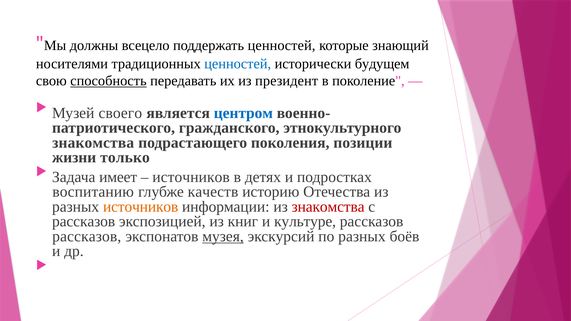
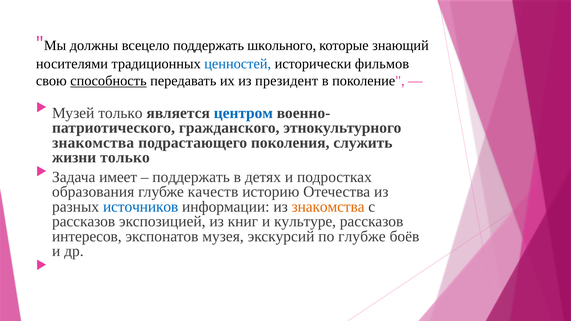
поддержать ценностей: ценностей -> школьного (282, 46)
будущем: будущем -> фильмов (382, 64)
Музей своего: своего -> только (120, 113)
позиции: позиции -> служить (363, 143)
источников: источников -> поддержать (191, 177)
воспитанию: воспитанию -> образования (93, 192)
источников colour: orange -> blue (141, 207)
знакомства colour: red -> orange (328, 207)
рассказов: рассказов -> интересов (87, 237)
музея underline: present -> none (223, 237)
по разных: разных -> глубже (362, 237)
